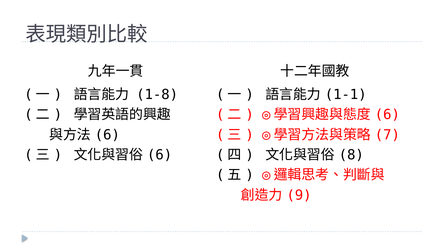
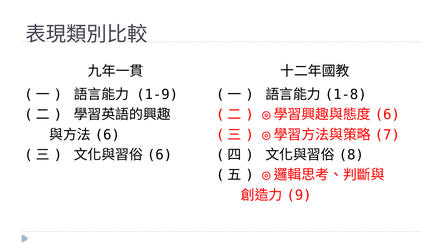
1-8: 1-8 -> 1-9 (157, 94)
1-1: 1-1 -> 1-8 (346, 94)
